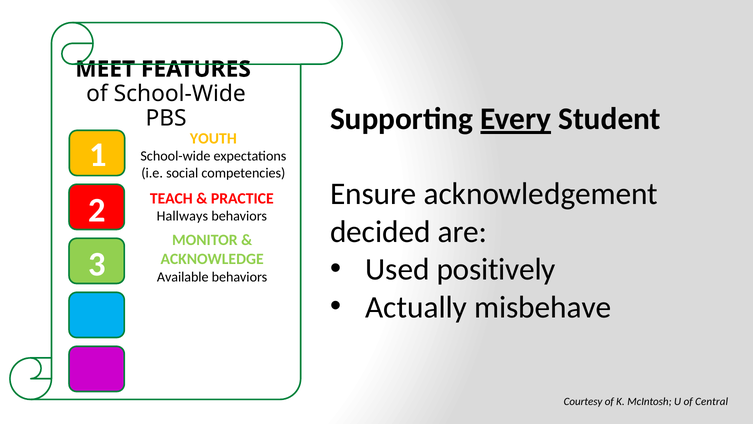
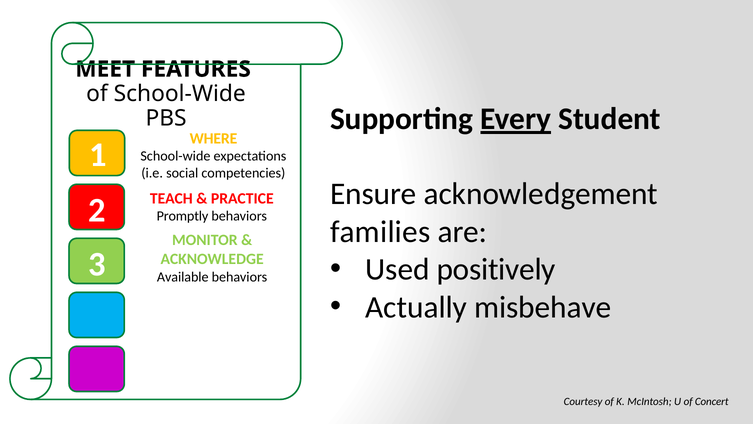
YOUTH: YOUTH -> WHERE (213, 138)
Hallways: Hallways -> Promptly (182, 216)
decided: decided -> families (380, 232)
Central: Central -> Concert (712, 401)
